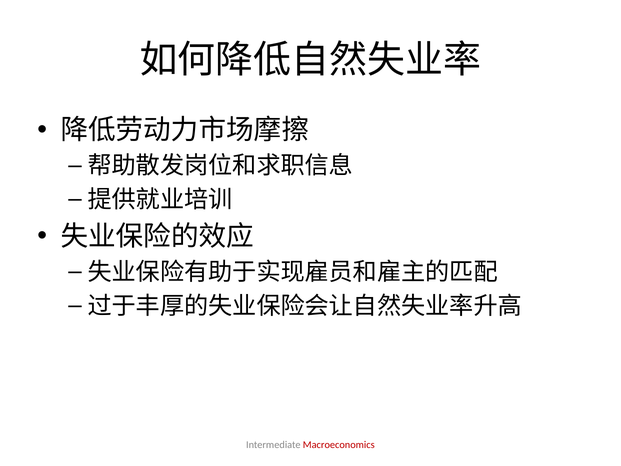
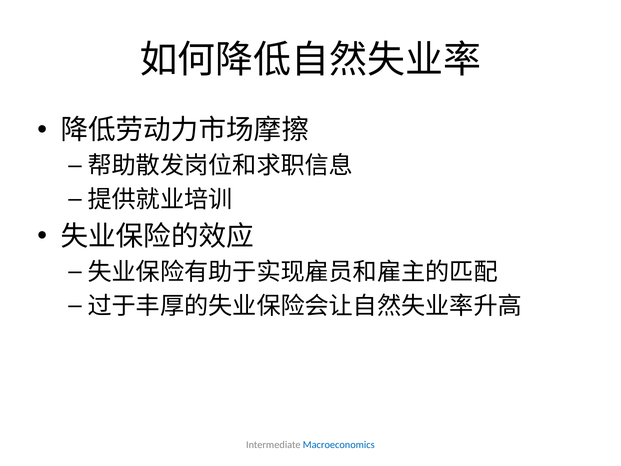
Macroeconomics colour: red -> blue (339, 445)
